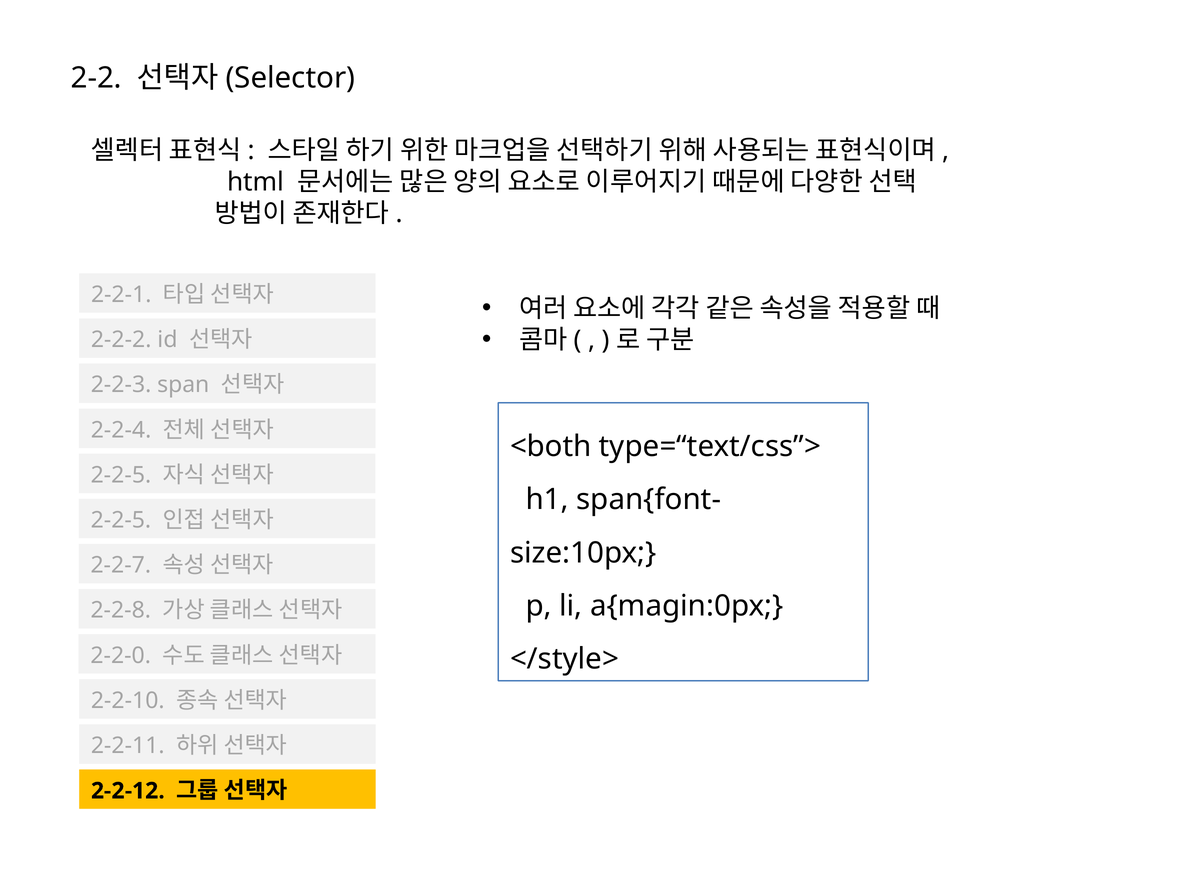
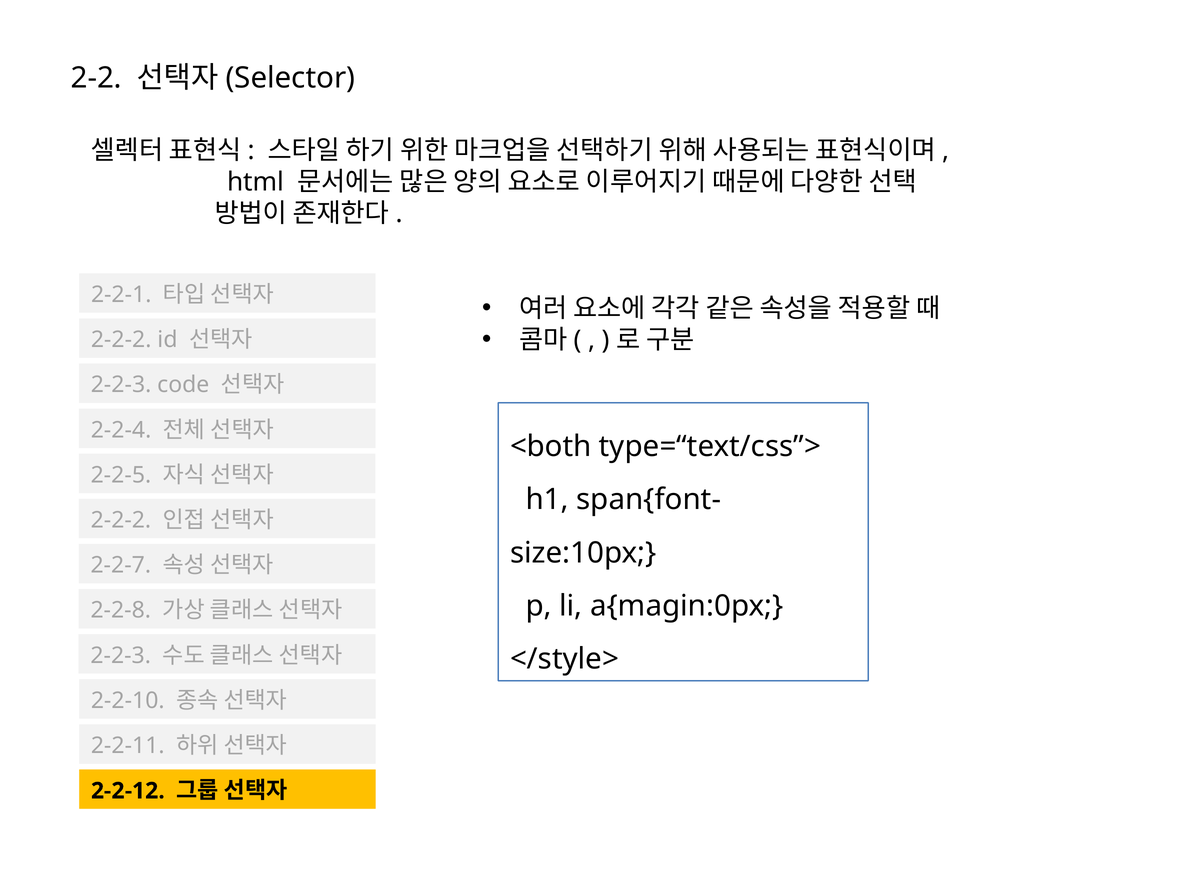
span: span -> code (183, 385)
2-2-5: 2-2-5 -> 2-2-2 (121, 520)
2-2-0: 2-2-0 -> 2-2-3 (121, 656)
